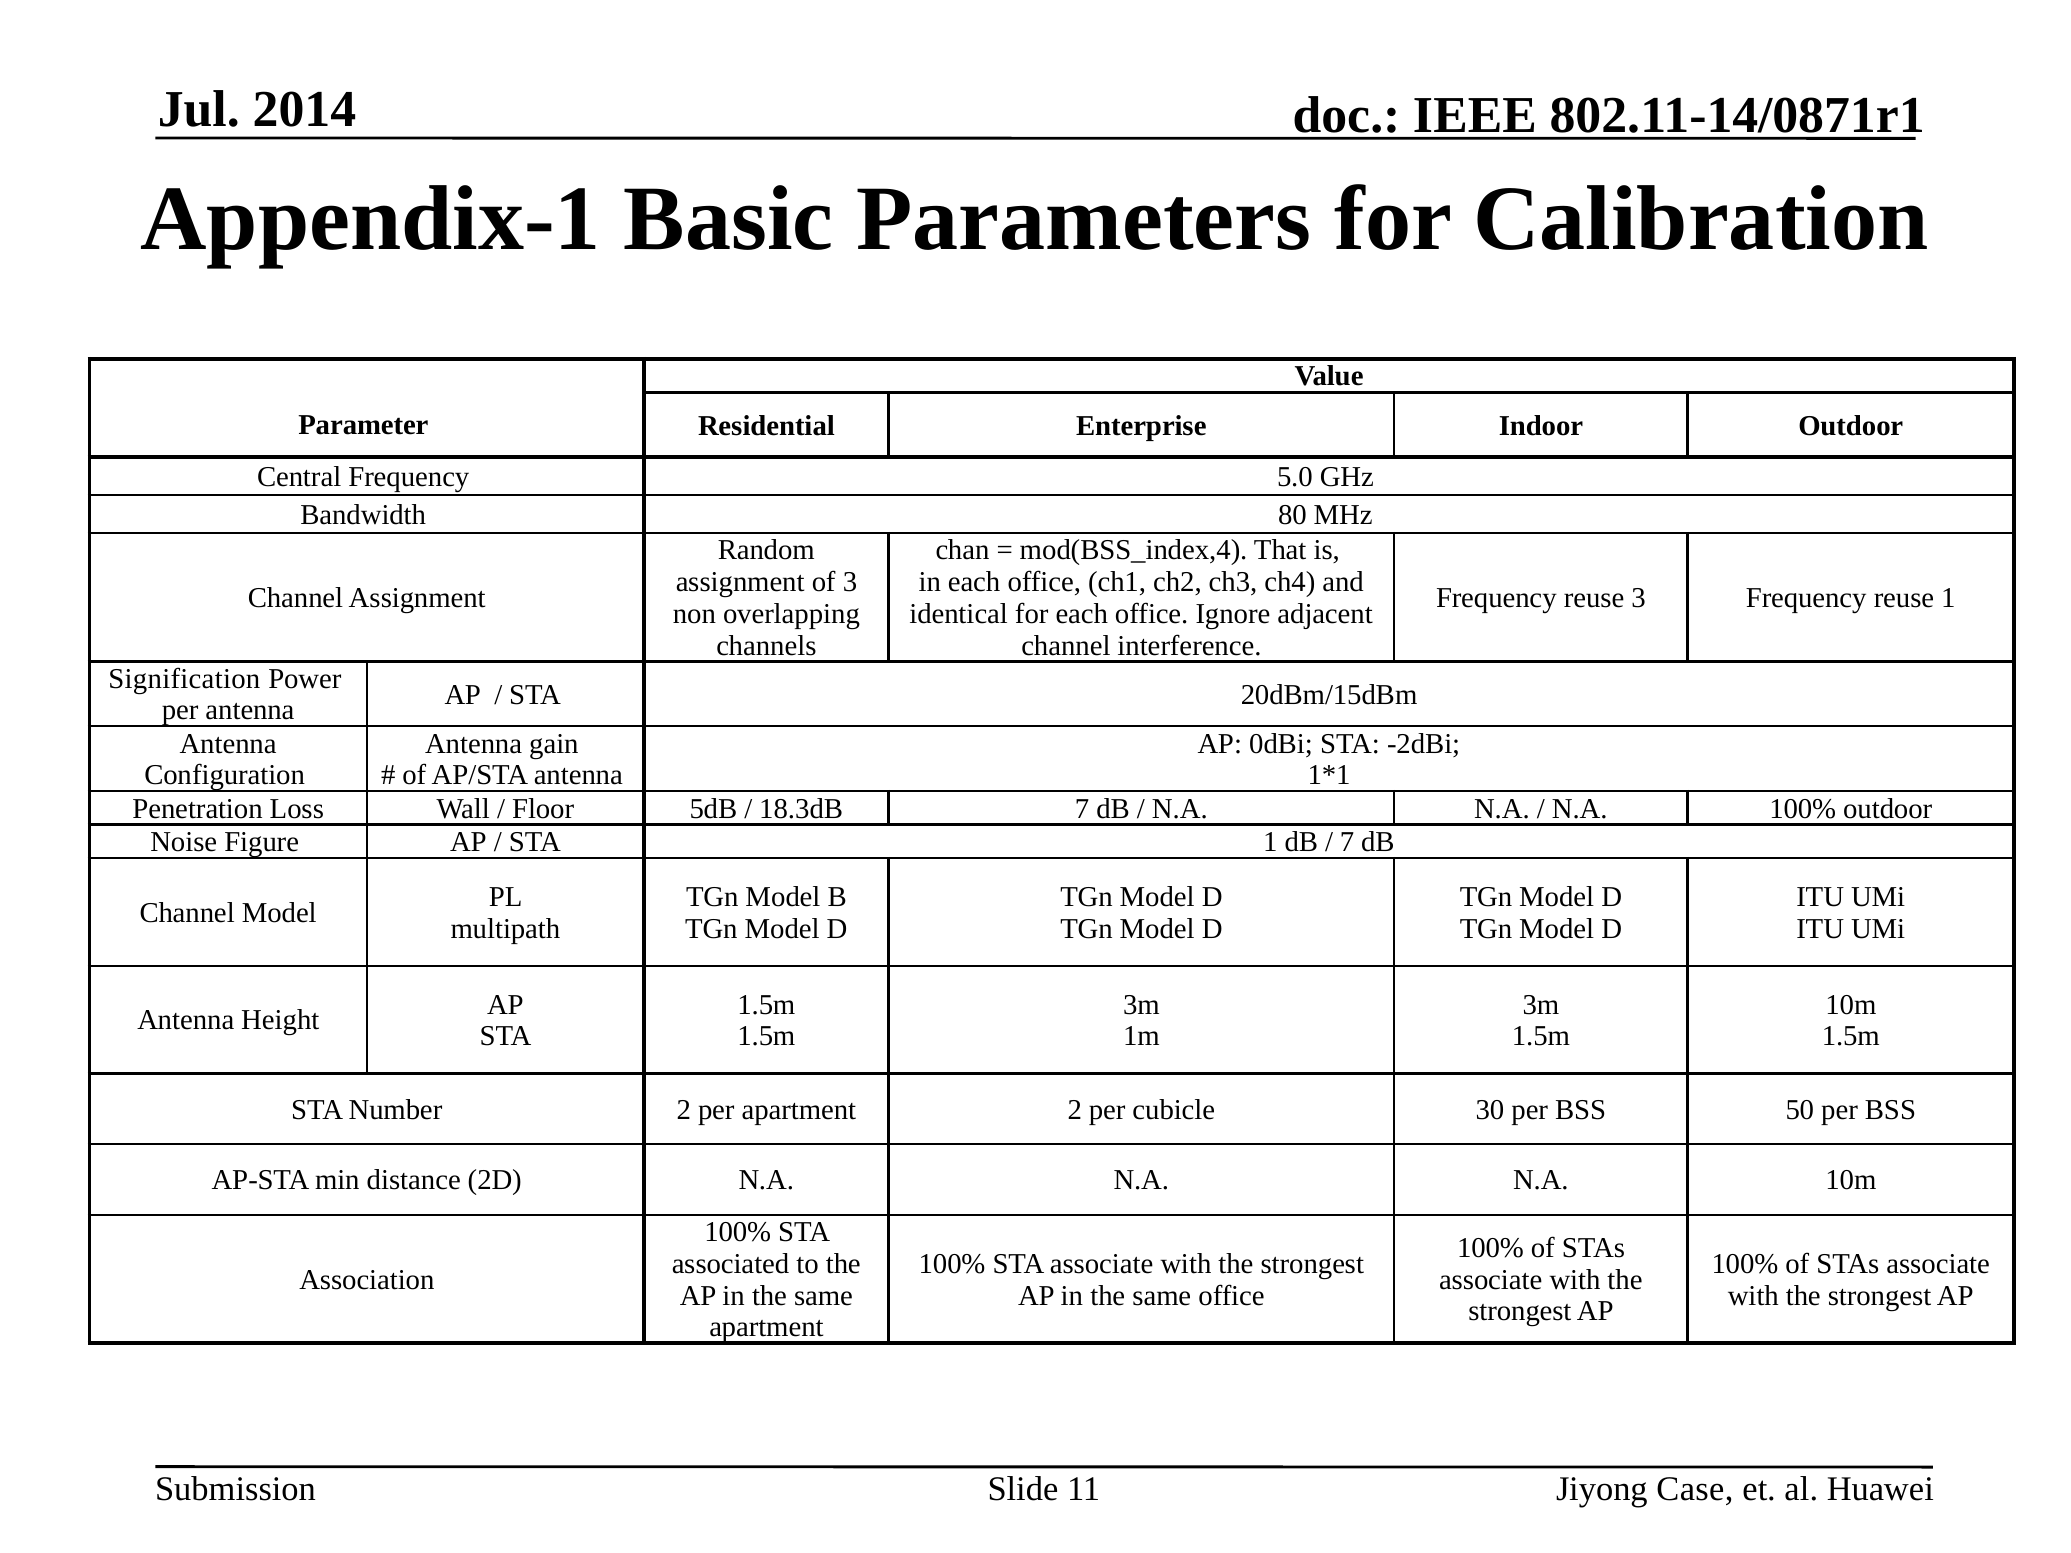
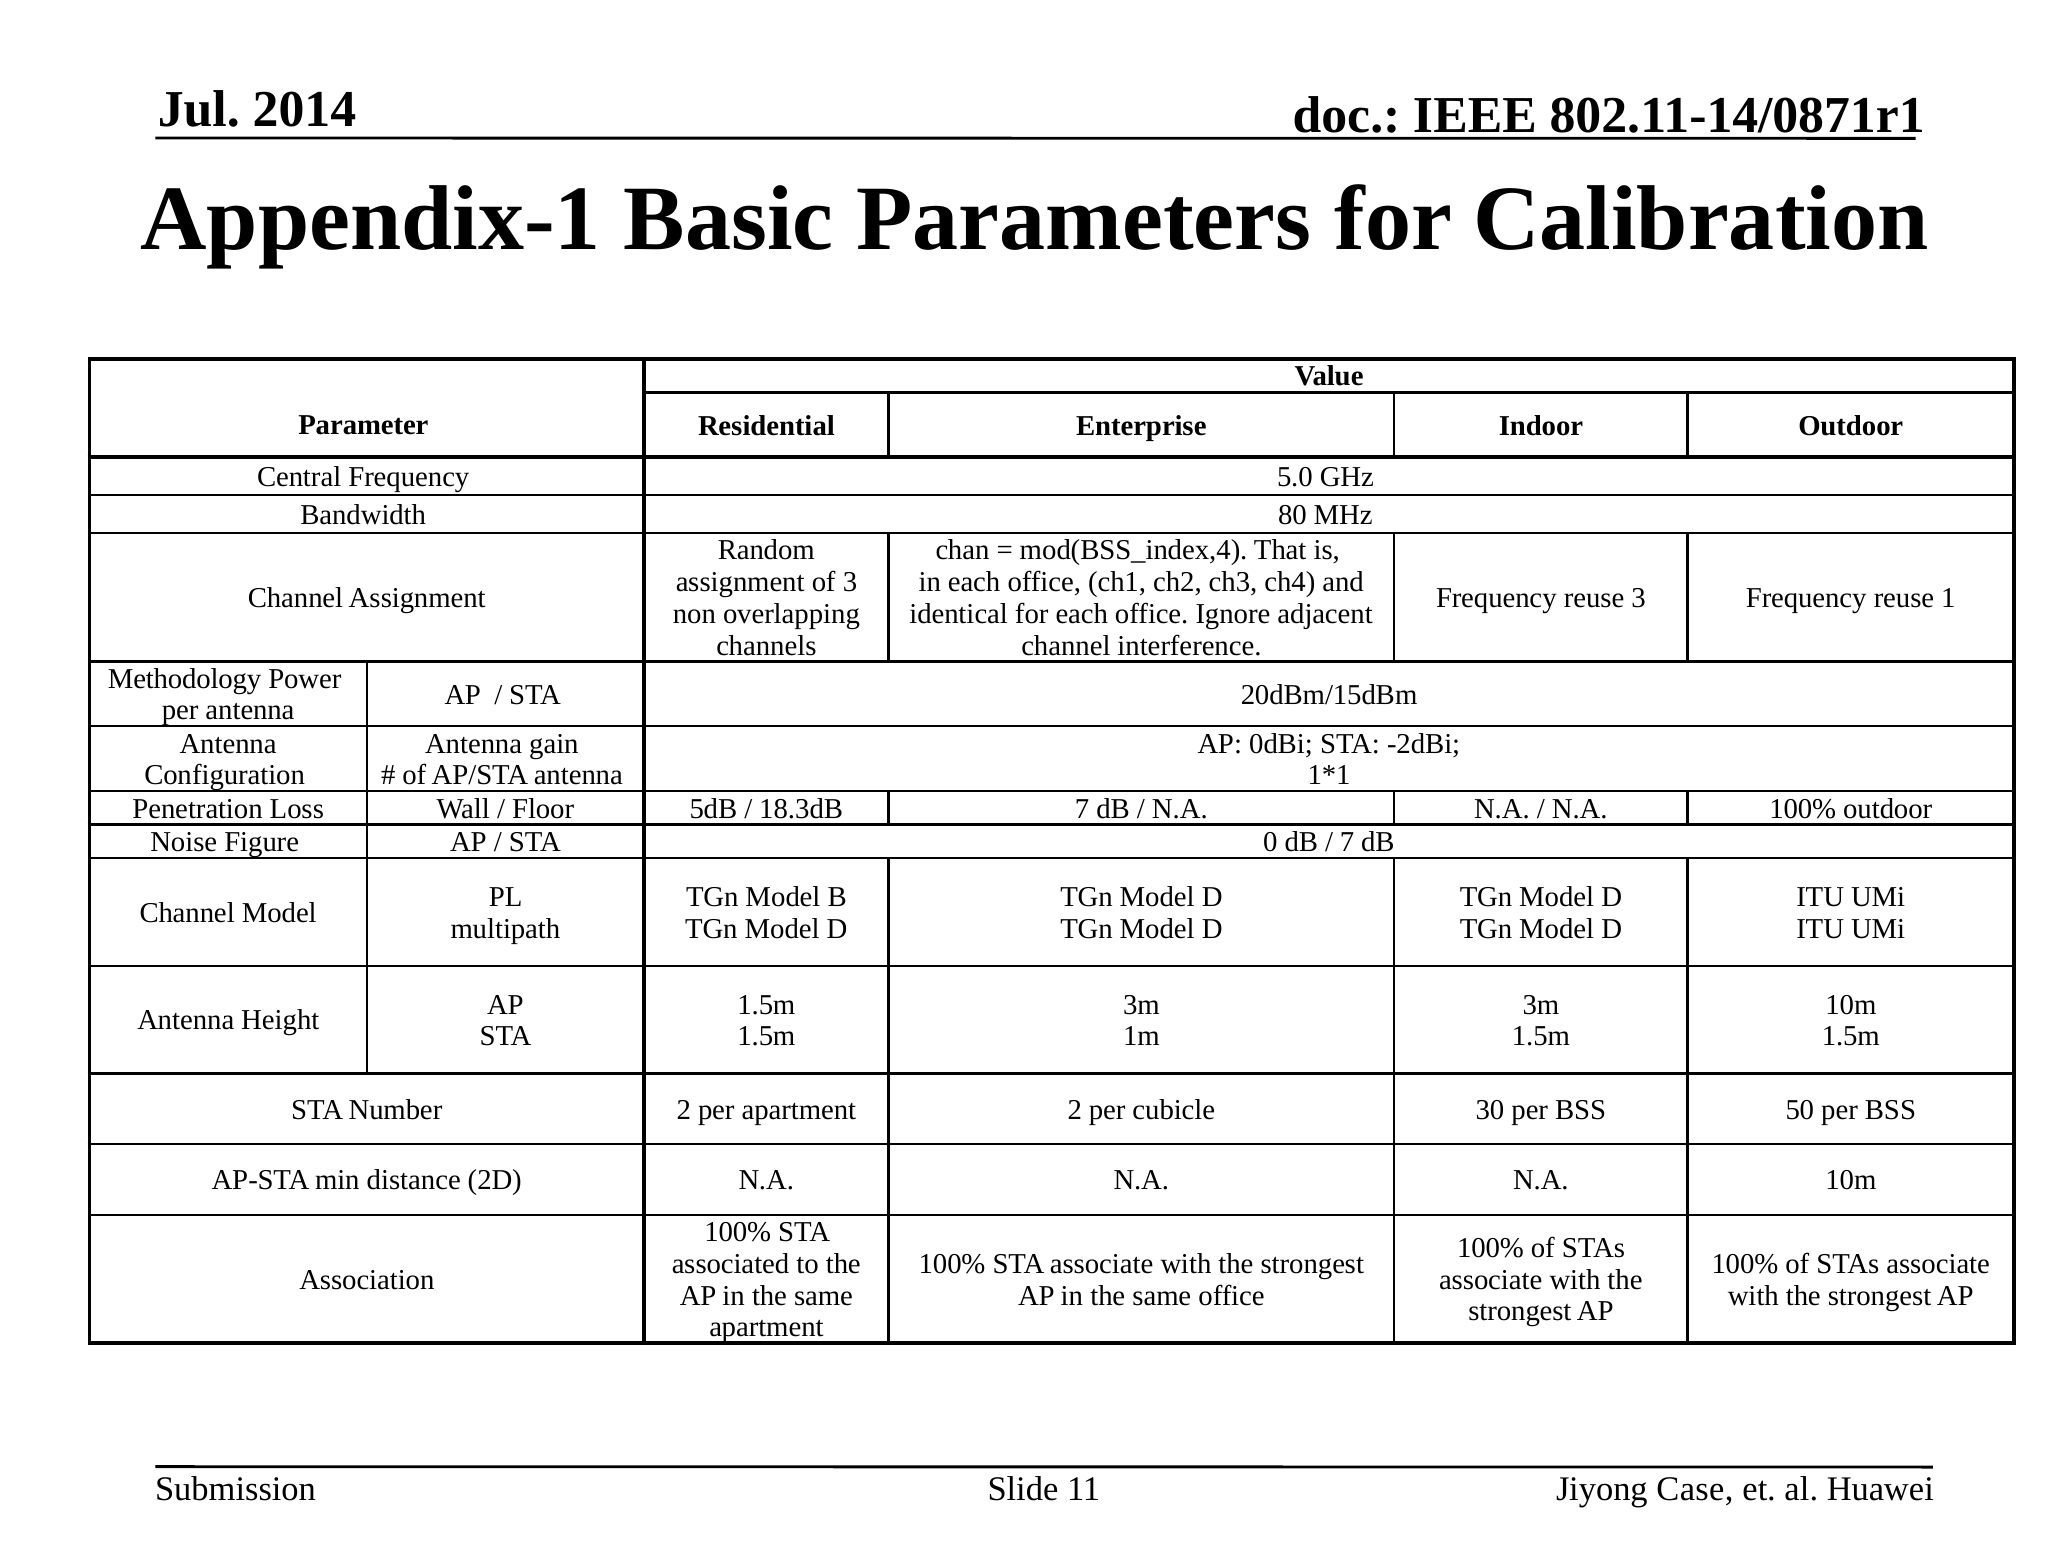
Signification: Signification -> Methodology (185, 679)
STA 1: 1 -> 0 (1270, 842)
